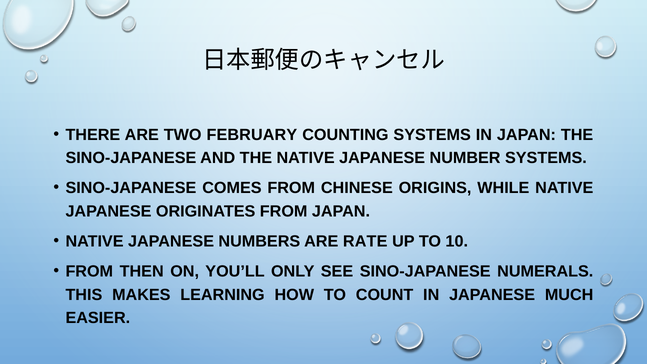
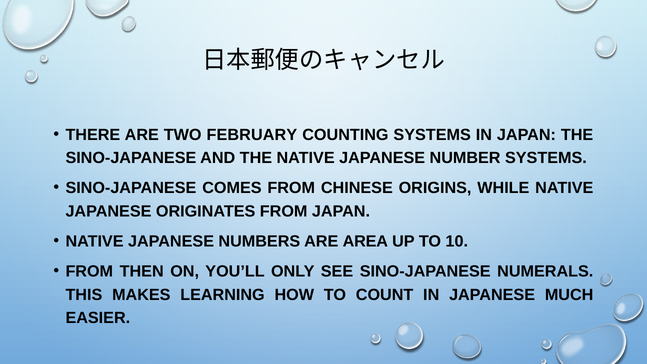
RATE: RATE -> AREA (365, 241)
